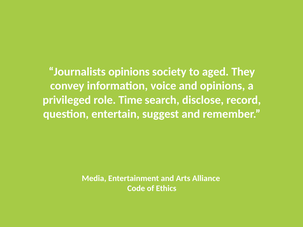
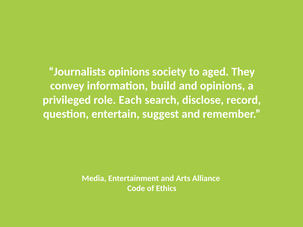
voice: voice -> build (163, 86)
Time: Time -> Each (130, 100)
